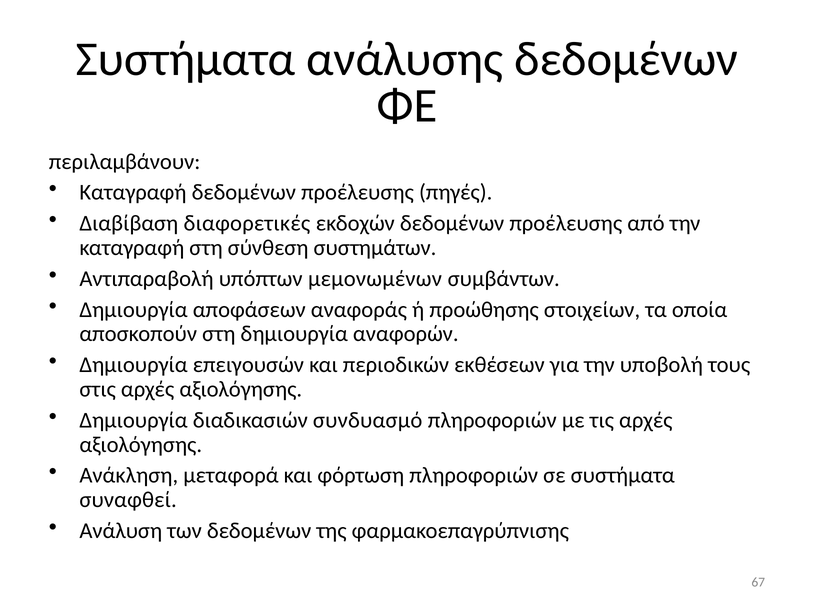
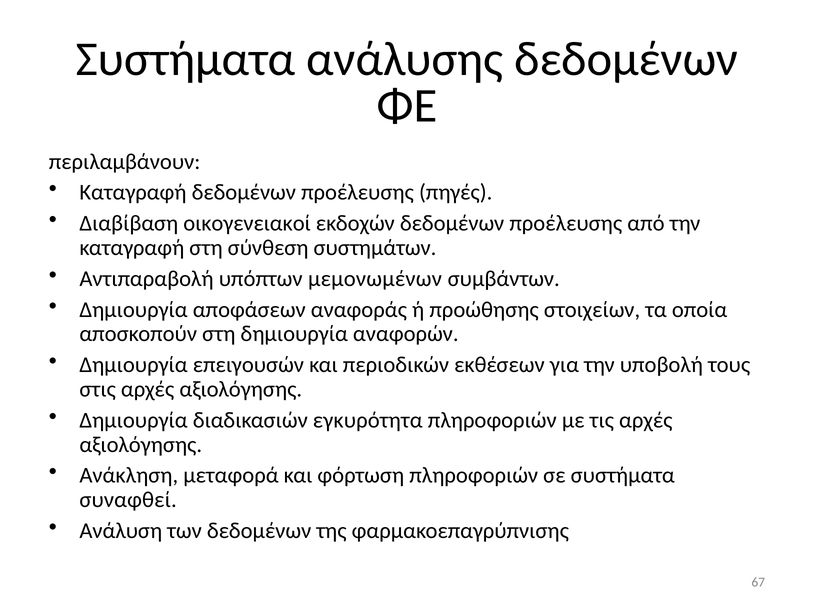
διαφορετικές: διαφορετικές -> οικογενειακοί (247, 224)
συνδυασμό: συνδυασμό -> εγκυρότητα (368, 420)
